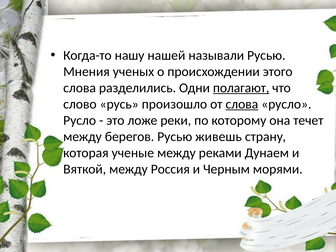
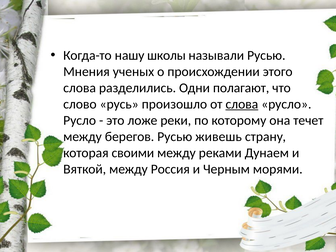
нашей: нашей -> школы (166, 55)
полагают underline: present -> none (241, 88)
ученые: ученые -> своими (133, 153)
